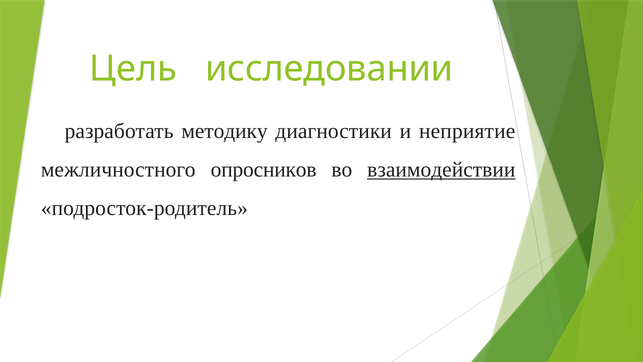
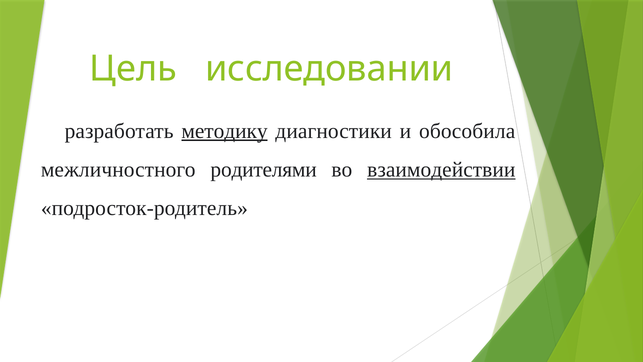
методику underline: none -> present (225, 131)
неприятие: неприятие -> обособила (467, 131)
опросников: опросников -> родителями (264, 170)
